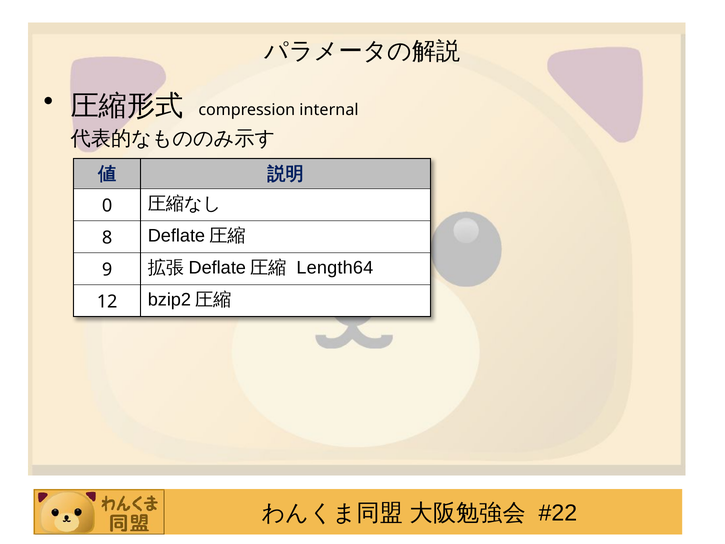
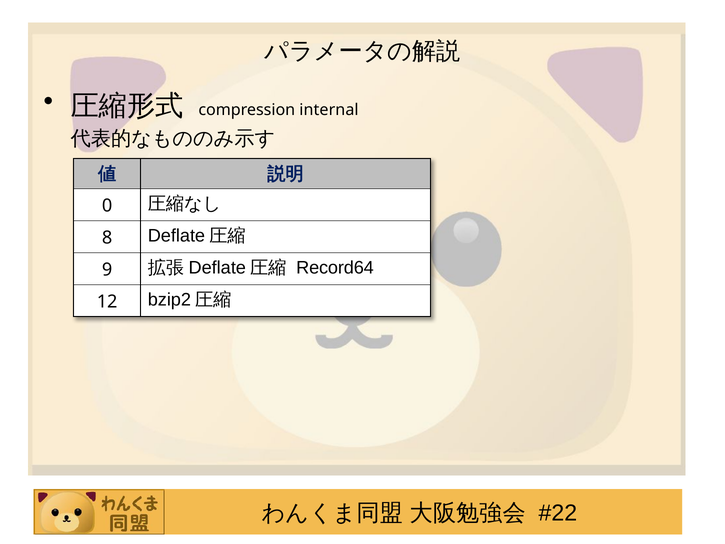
Length64: Length64 -> Record64 (335, 268)
